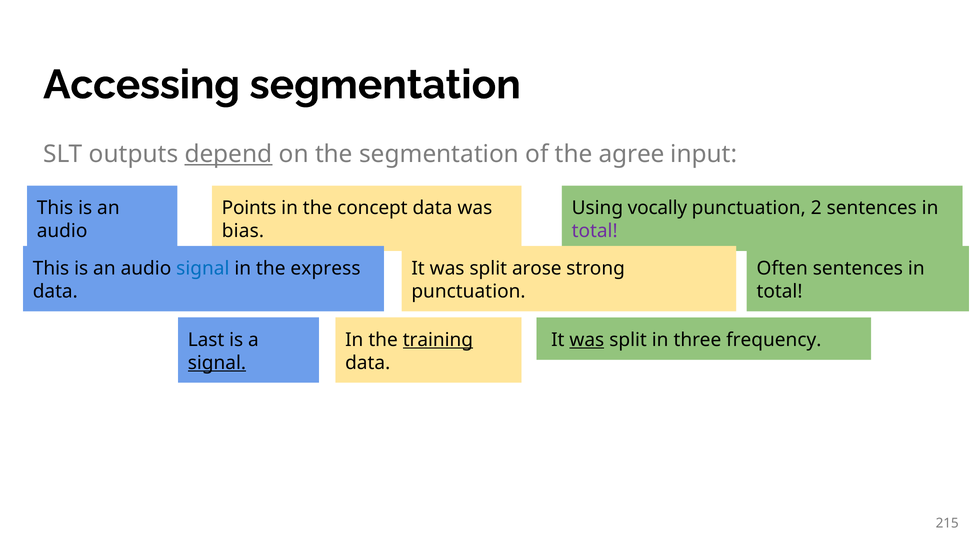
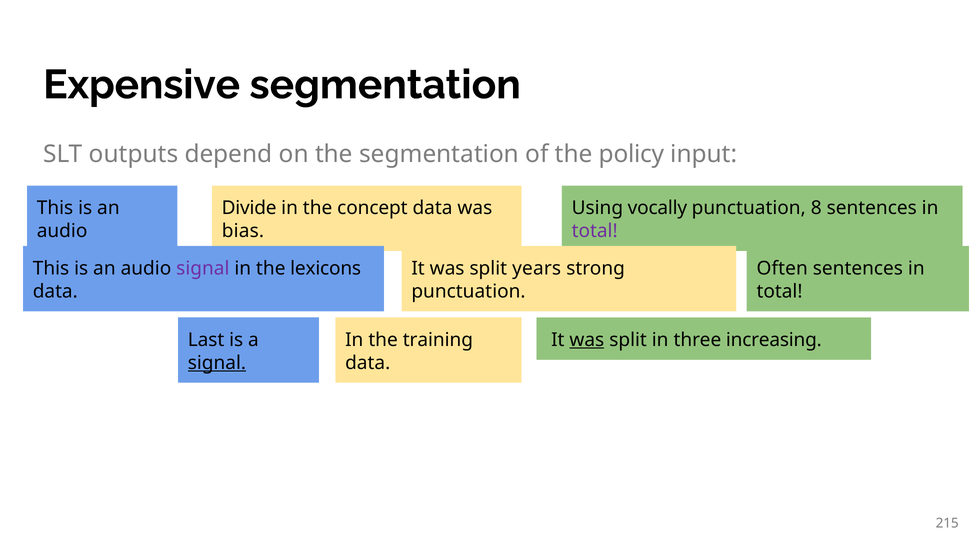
Accessing: Accessing -> Expensive (142, 85)
depend underline: present -> none (229, 154)
agree: agree -> policy (632, 154)
Points: Points -> Divide (249, 208)
2: 2 -> 8 (816, 208)
signal colour: blue -> purple (203, 268)
express: express -> lexicons (326, 268)
arose: arose -> years (537, 268)
training underline: present -> none (438, 340)
frequency: frequency -> increasing (774, 340)
